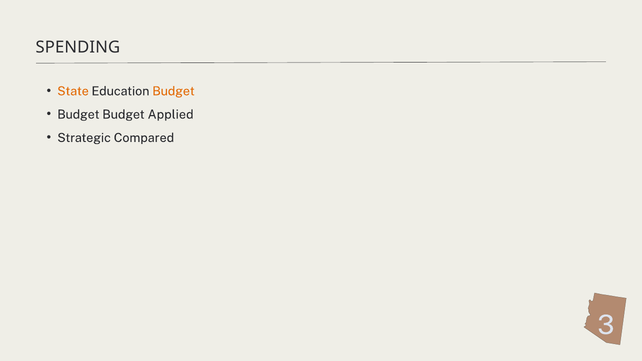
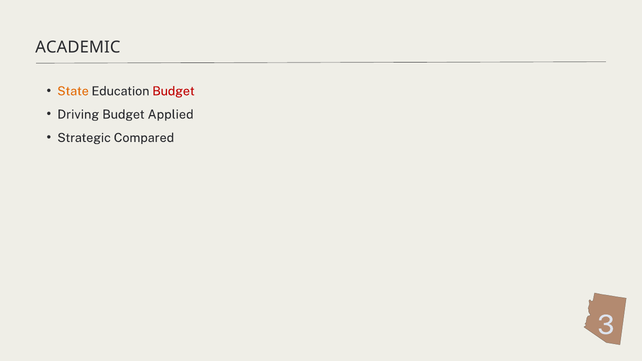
SPENDING: SPENDING -> ACADEMIC (78, 47)
Budget colour: orange -> red (174, 91)
Budget: Budget -> Driving (78, 115)
